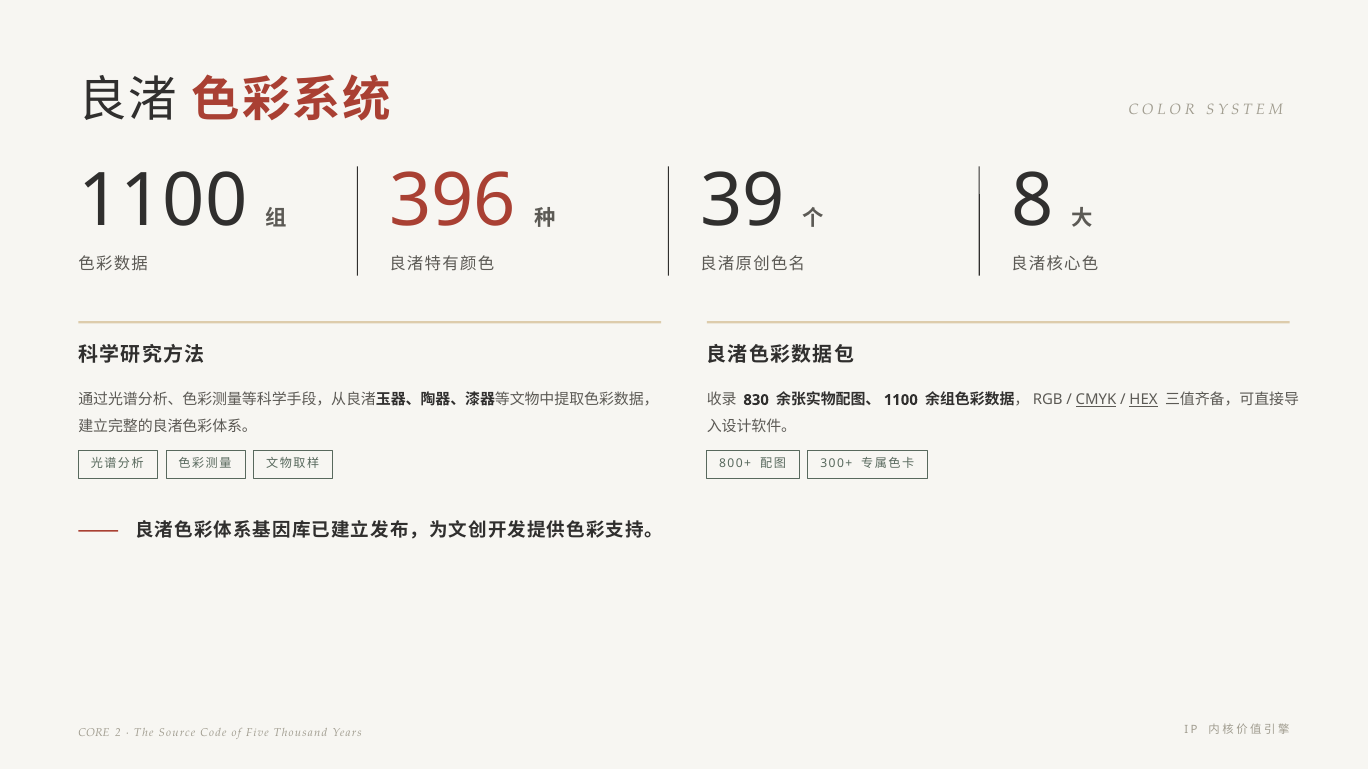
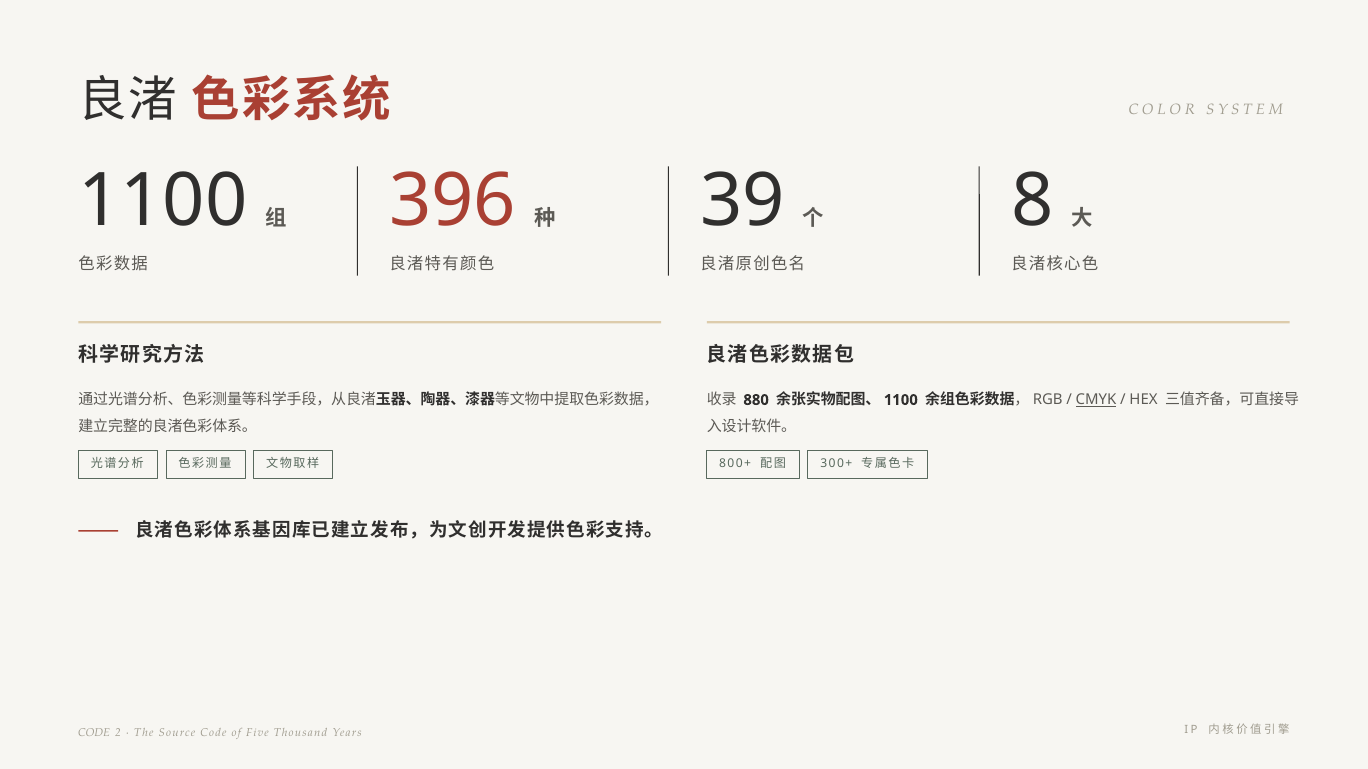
830: 830 -> 880 (756, 400)
HEX underline: present -> none (1144, 400)
CORE: CORE -> CODE (94, 733)
